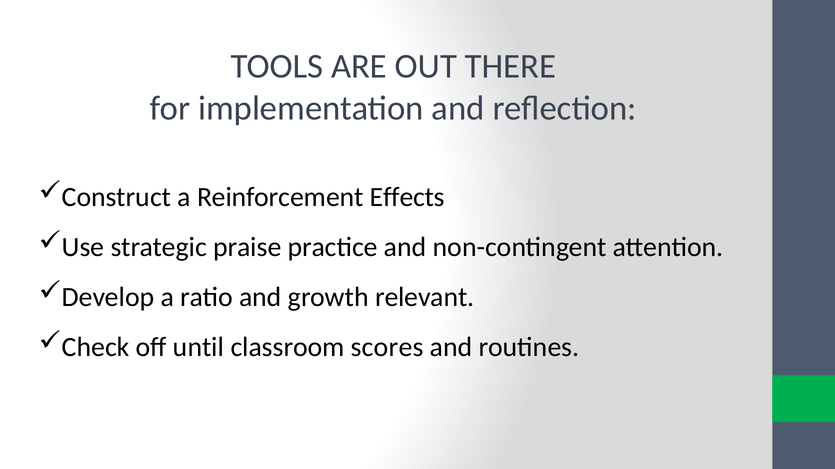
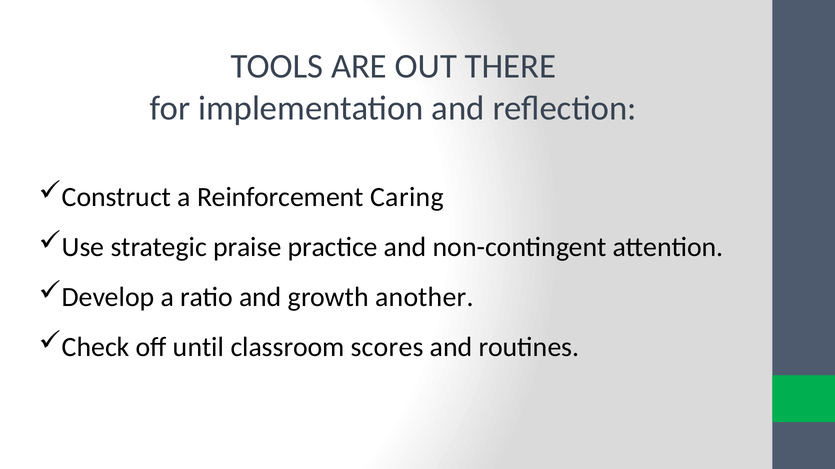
Effects: Effects -> Caring (407, 197)
relevant: relevant -> another (424, 297)
